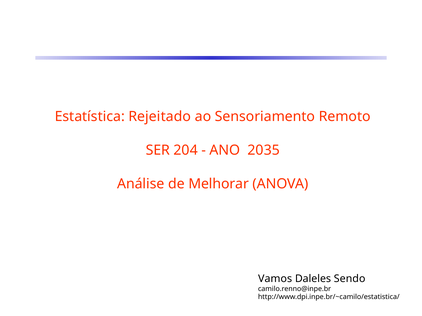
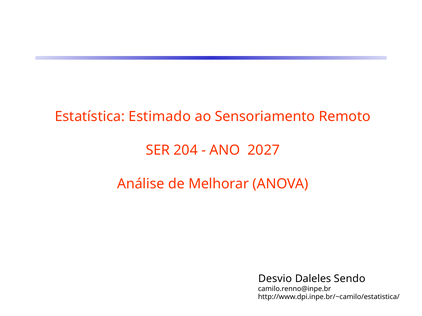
Rejeitado: Rejeitado -> Estimado (160, 117)
2035: 2035 -> 2027 (264, 150)
Vamos: Vamos -> Desvio (275, 279)
